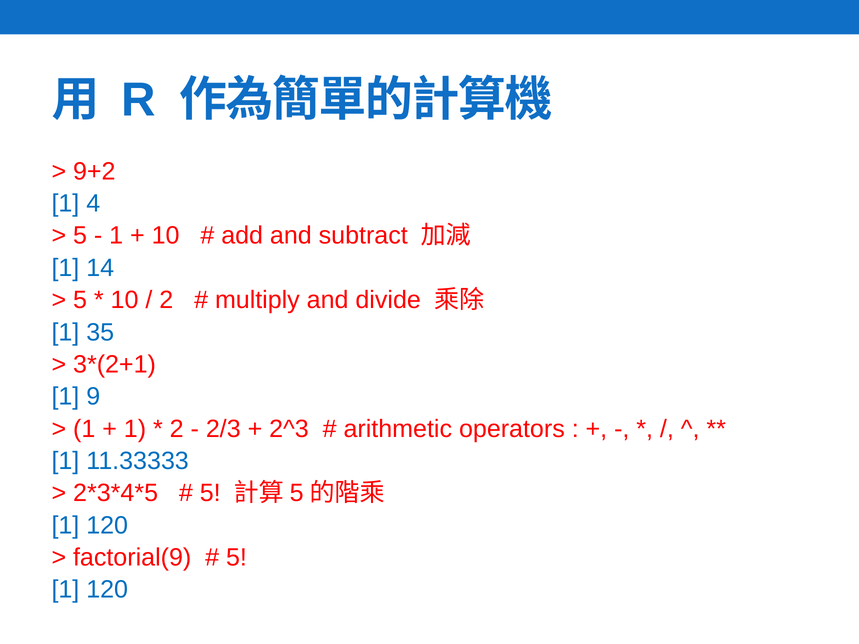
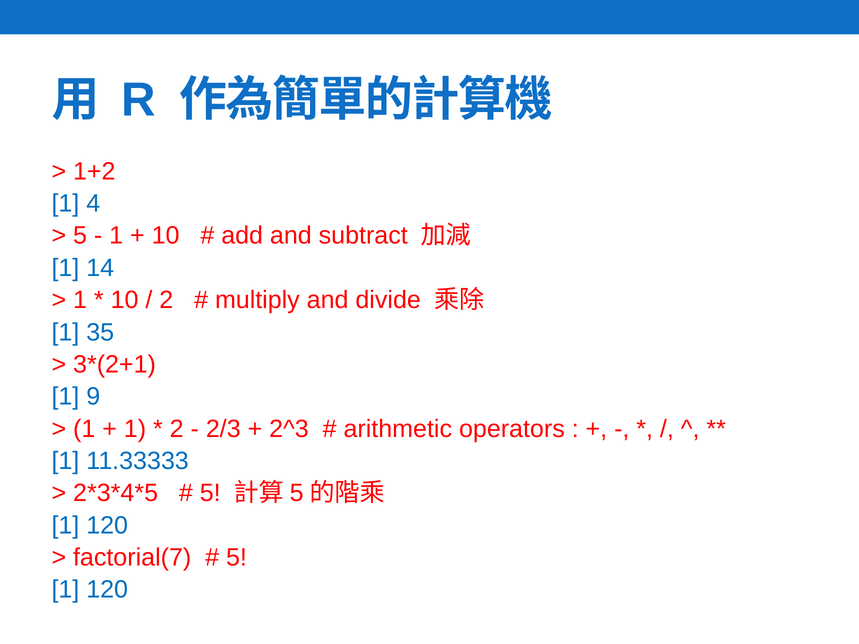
9+2: 9+2 -> 1+2 (94, 171)
5: 5 -> 1 (80, 300)
factorial(9: factorial(9 -> factorial(7 (132, 558)
